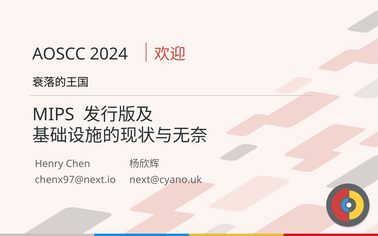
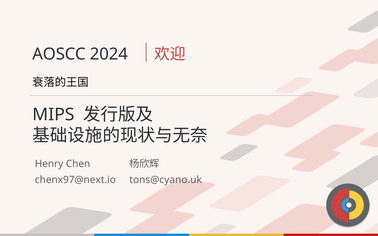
next@cyano.uk: next@cyano.uk -> tons@cyano.uk (166, 180)
